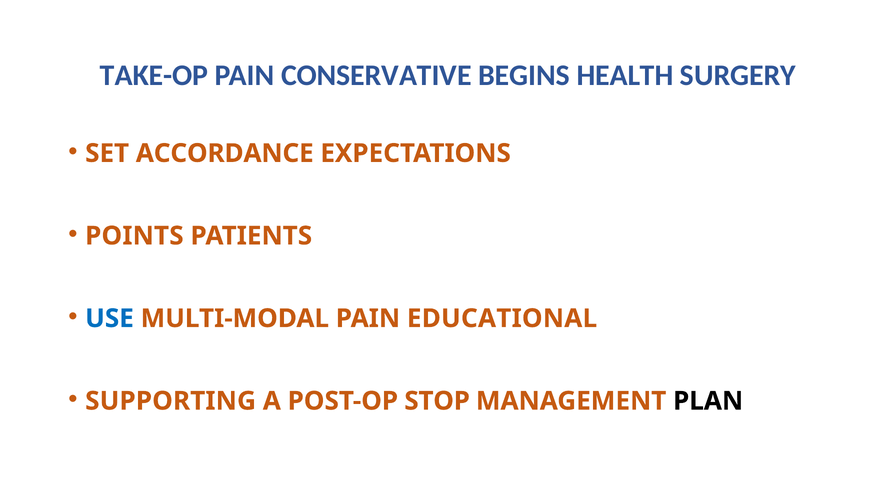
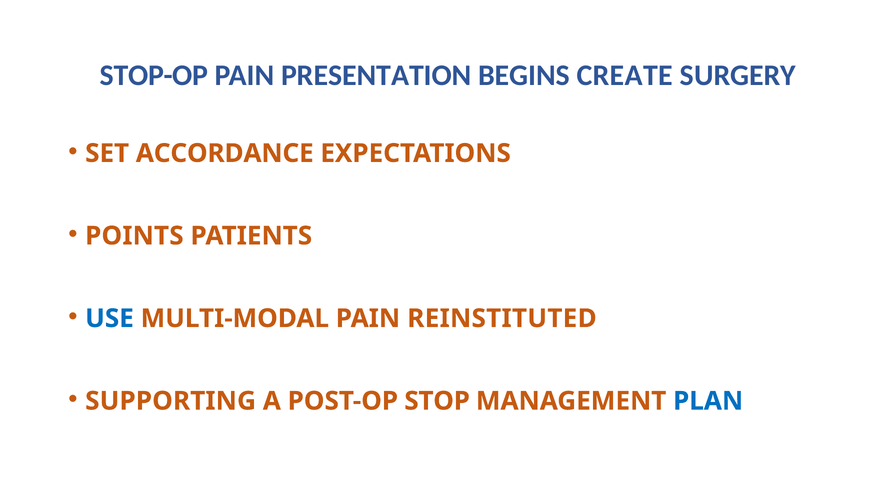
TAKE-OP: TAKE-OP -> STOP-OP (154, 76)
CONSERVATIVE: CONSERVATIVE -> PRESENTATION (376, 76)
HEALTH: HEALTH -> CREATE (625, 76)
EDUCATIONAL: EDUCATIONAL -> REINSTITUTED (502, 318)
PLAN colour: black -> blue (708, 401)
